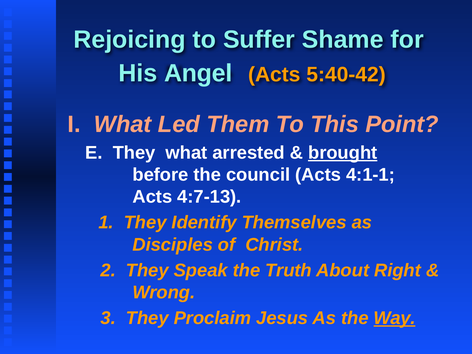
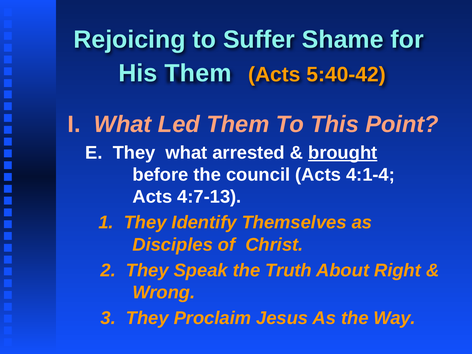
His Angel: Angel -> Them (198, 73)
4:1-1: 4:1-1 -> 4:1-4 (371, 175)
Way underline: present -> none (395, 318)
